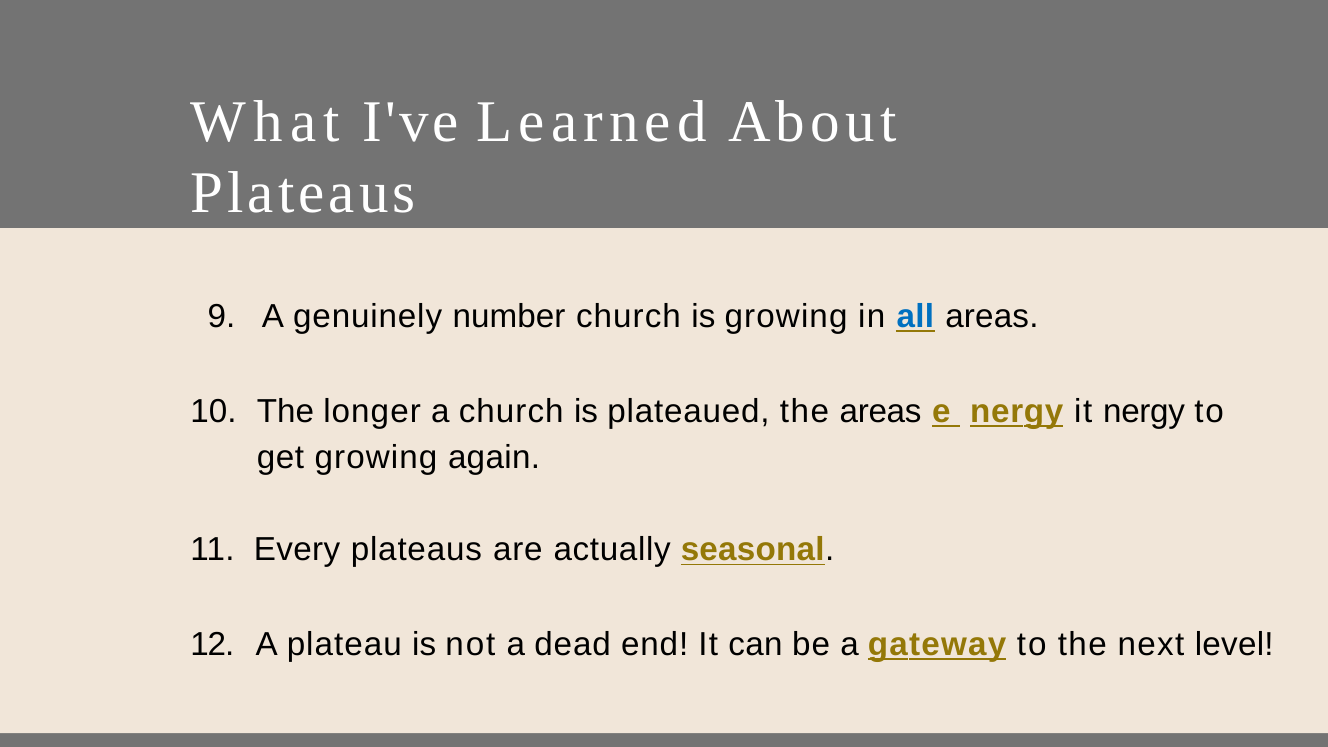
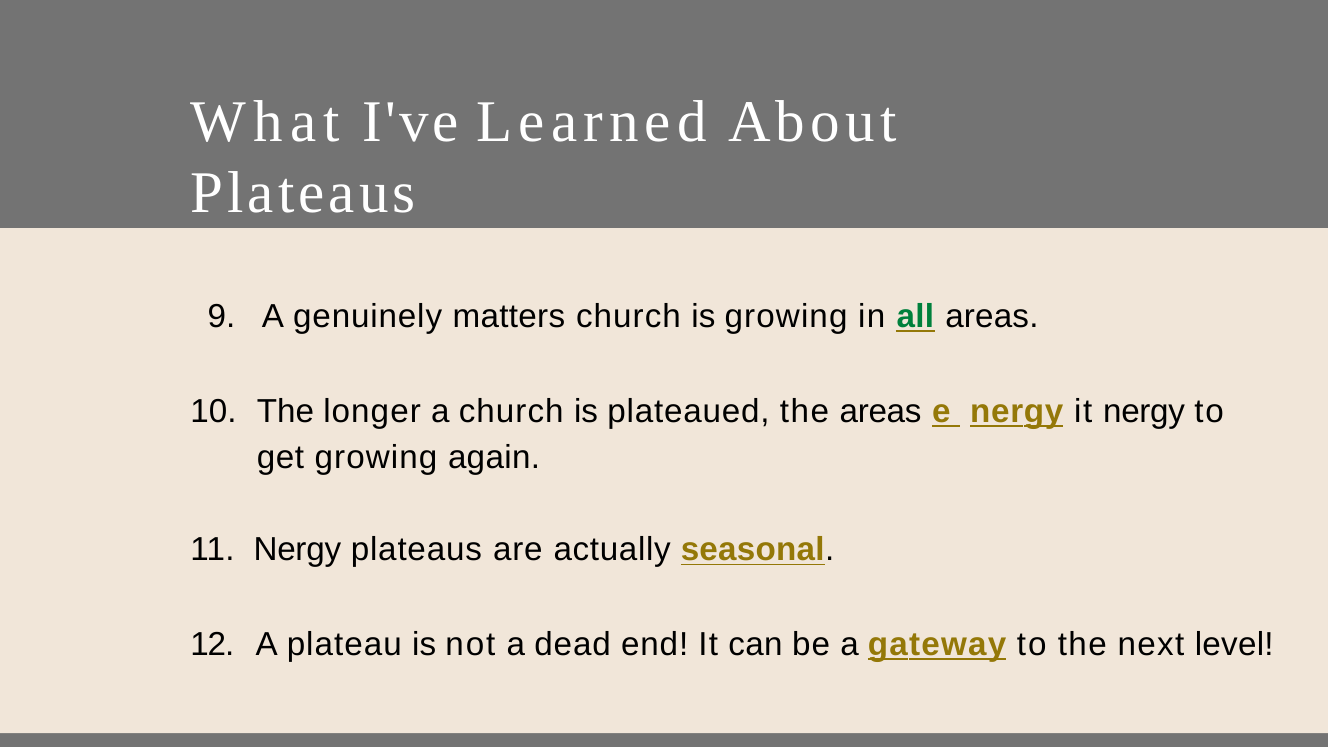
number: number -> matters (509, 317)
all colour: blue -> green (915, 317)
11 Every: Every -> Nergy (297, 550)
